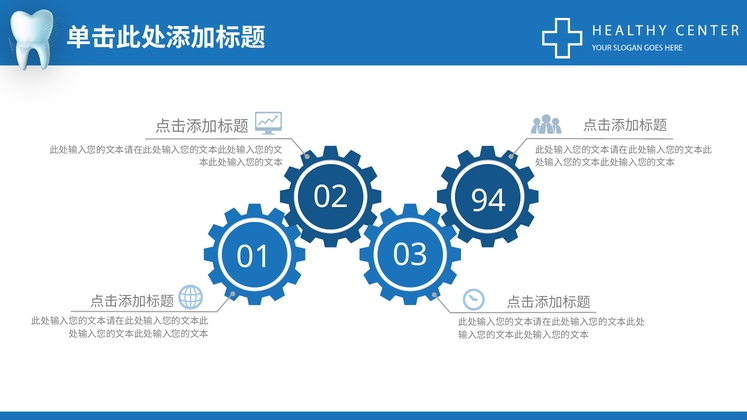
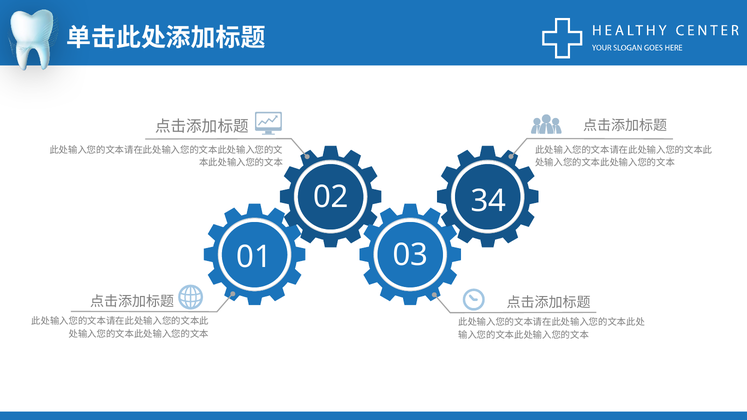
94: 94 -> 34 (488, 201)
